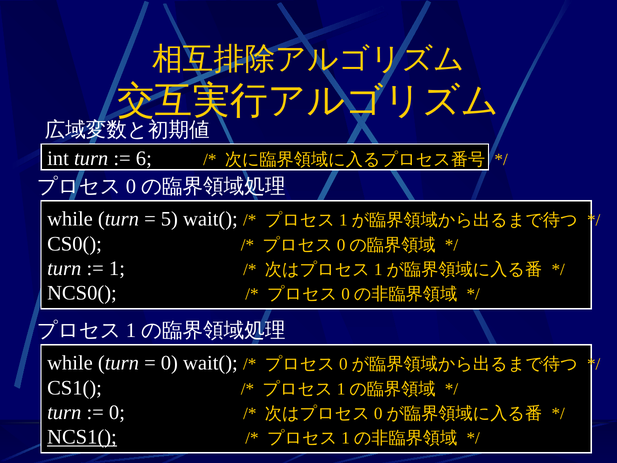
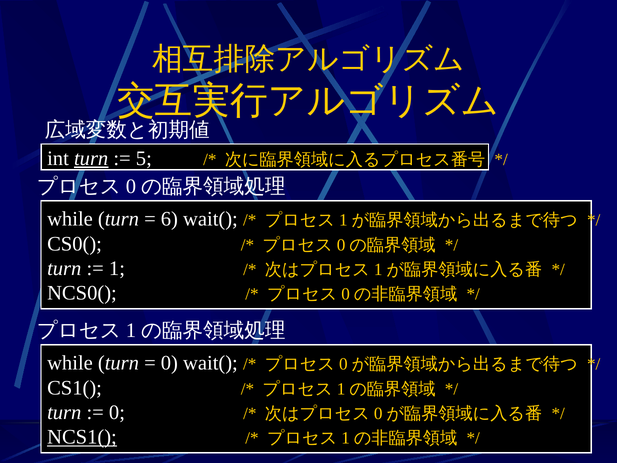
turn underline: none -> present (91, 158)
6: 6 -> 5 (144, 158)
5: 5 -> 6 (169, 219)
